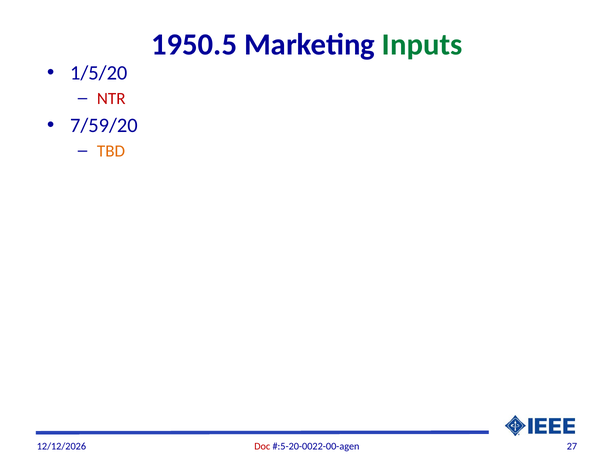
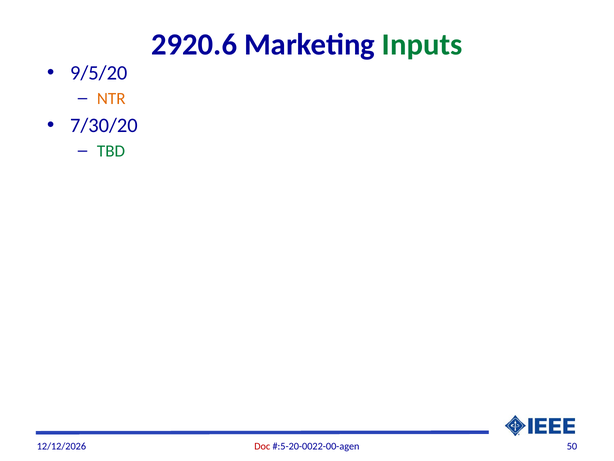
1950.5: 1950.5 -> 2920.6 (194, 45)
1/5/20: 1/5/20 -> 9/5/20 (99, 73)
NTR colour: red -> orange (111, 99)
7/59/20: 7/59/20 -> 7/30/20 (104, 125)
TBD colour: orange -> green (111, 151)
27: 27 -> 50 (572, 446)
